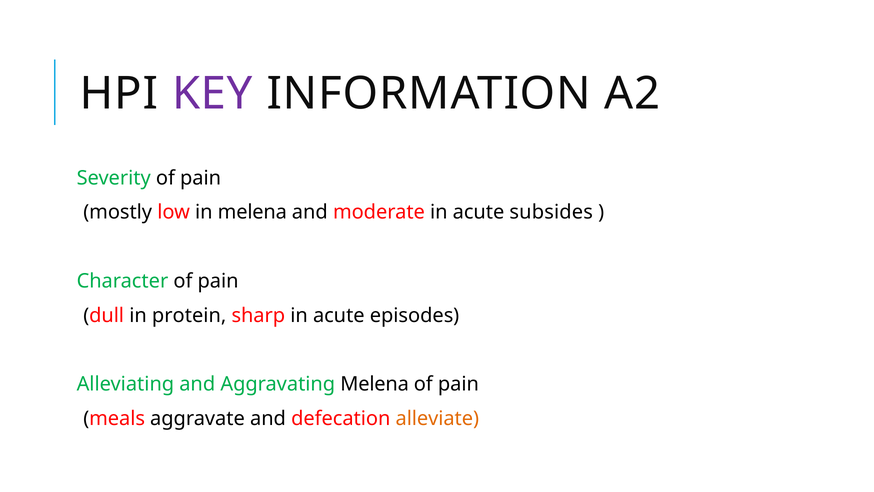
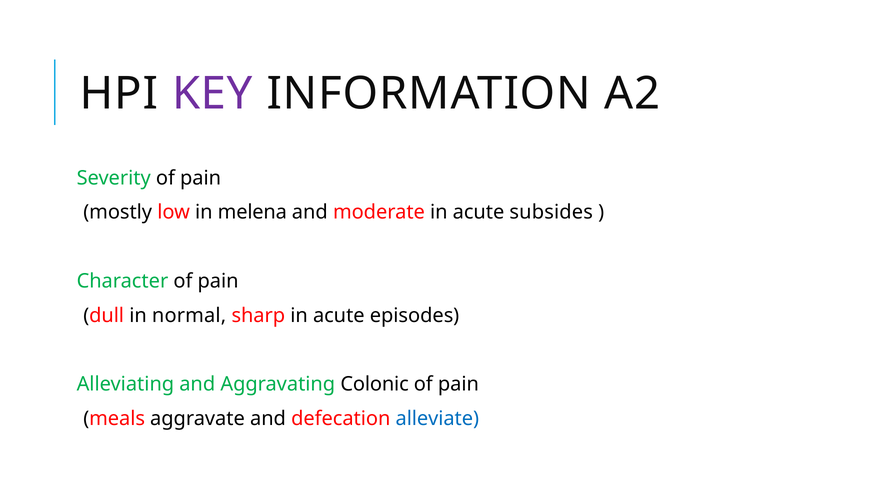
protein: protein -> normal (189, 315)
Aggravating Melena: Melena -> Colonic (375, 384)
alleviate colour: orange -> blue (437, 418)
